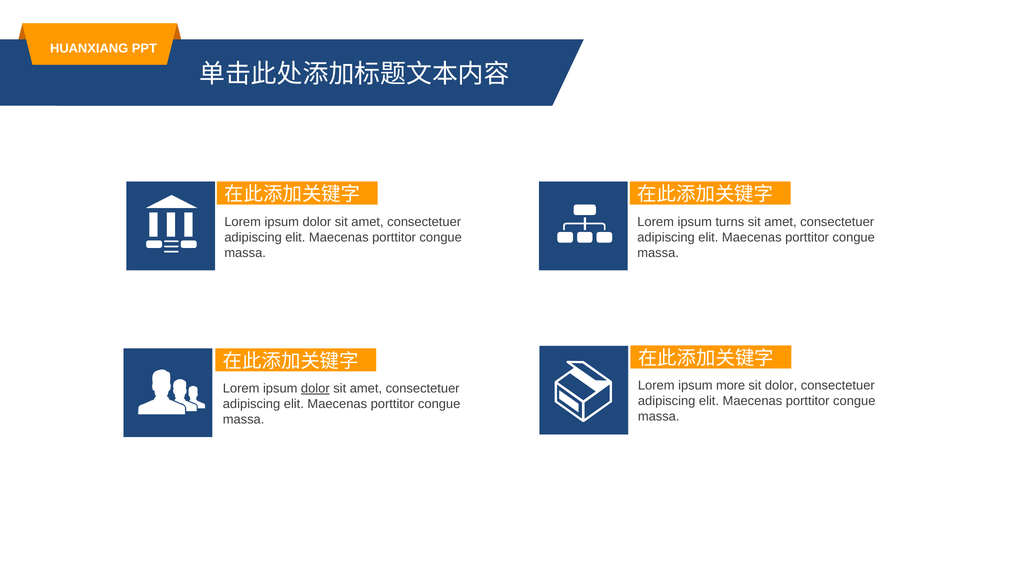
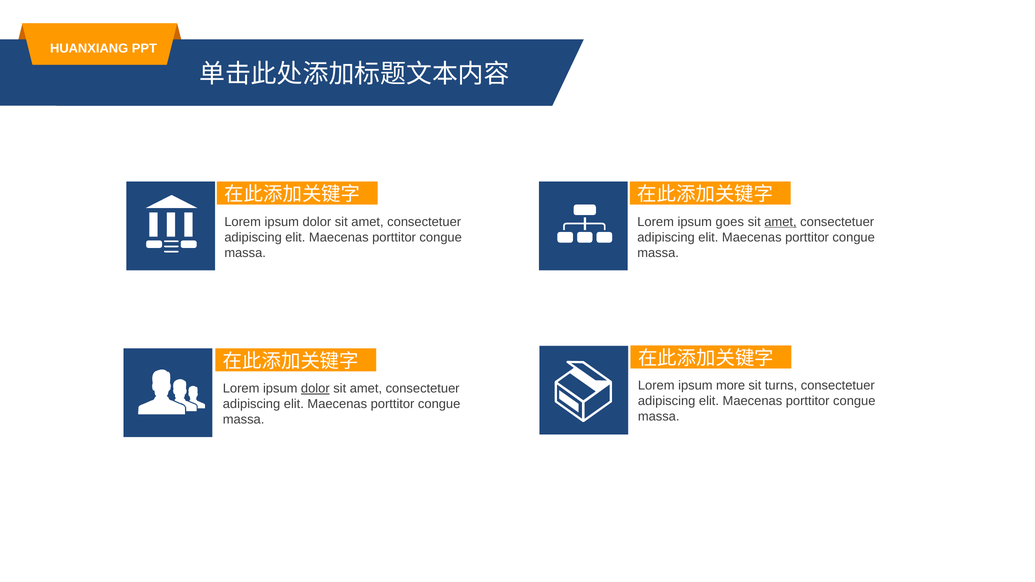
turns: turns -> goes (730, 222)
amet underline: none -> present (780, 222)
sit dolor: dolor -> turns (781, 386)
